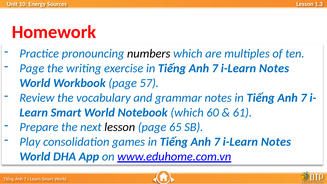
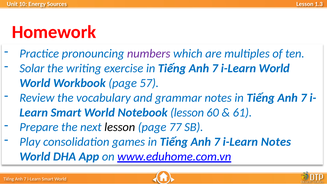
numbers colour: black -> purple (149, 54)
Page: Page -> Solar (32, 68)
Notes: Notes -> World (274, 68)
Notebook which: which -> lesson (187, 112)
65: 65 -> 77 (175, 127)
